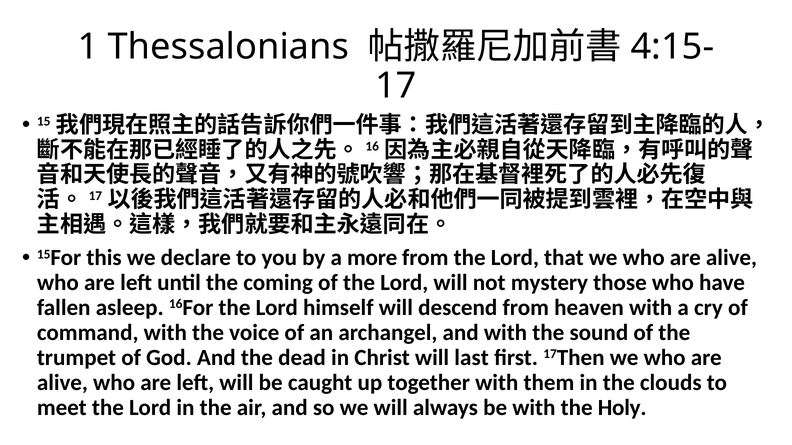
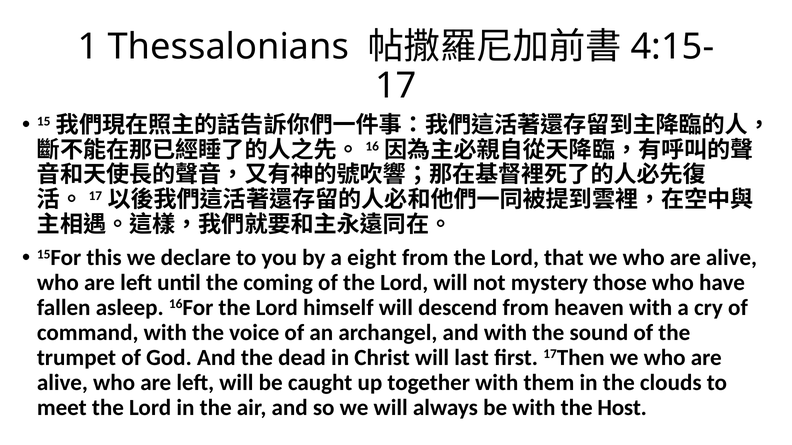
more: more -> eight (372, 258)
Holy: Holy -> Host (622, 408)
